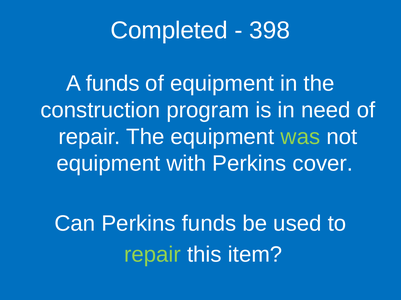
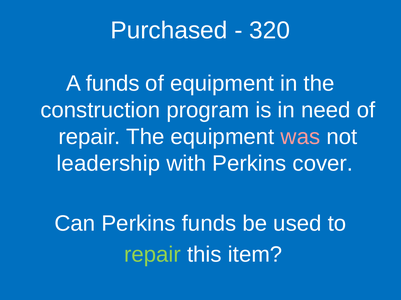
Completed: Completed -> Purchased (169, 30)
398: 398 -> 320 (270, 30)
was colour: light green -> pink (300, 137)
equipment: equipment -> leadership (108, 164)
